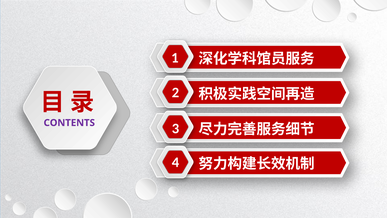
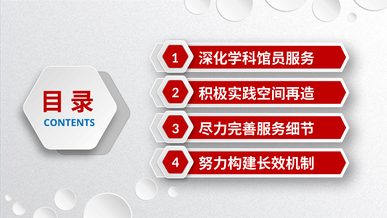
CONTENTS colour: purple -> blue (69, 123)
